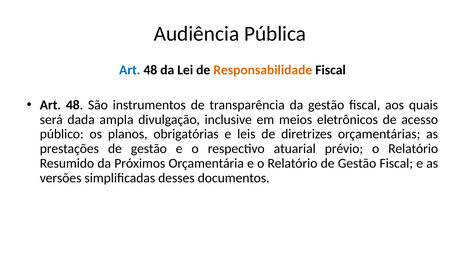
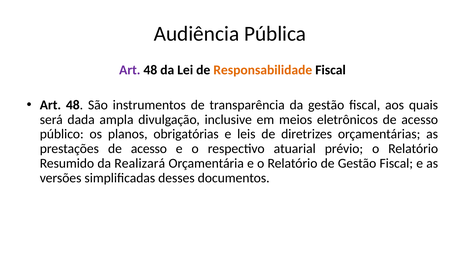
Art colour: blue -> purple (130, 70)
prestações de gestão: gestão -> acesso (149, 149)
Próximos: Próximos -> Realizará (140, 163)
